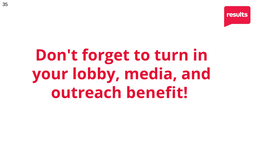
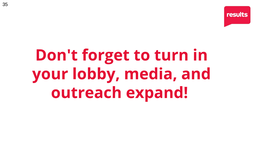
benefit: benefit -> expand (157, 93)
